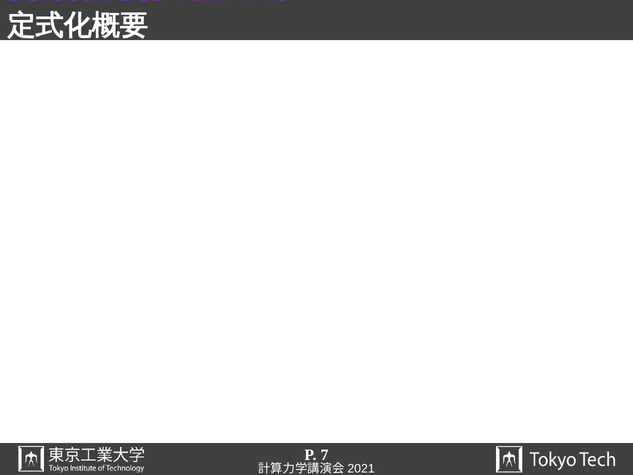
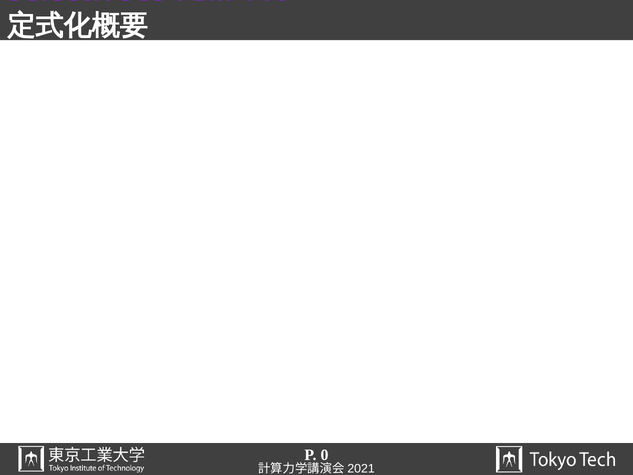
7: 7 -> 0 (324, 455)
